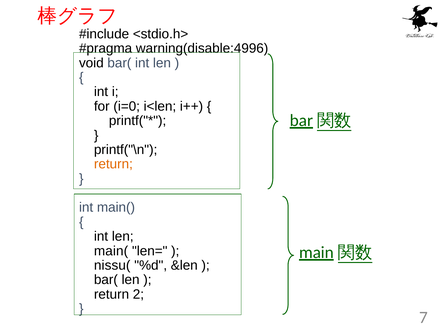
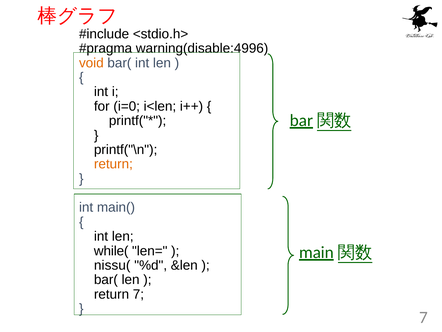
void colour: black -> orange (91, 63)
main(: main( -> while( (111, 251)
return 2: 2 -> 7 (138, 294)
